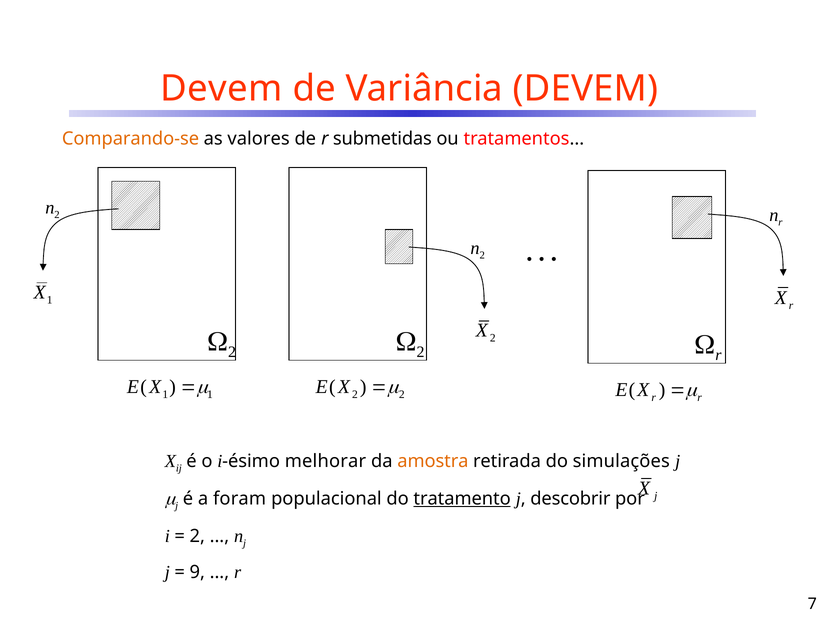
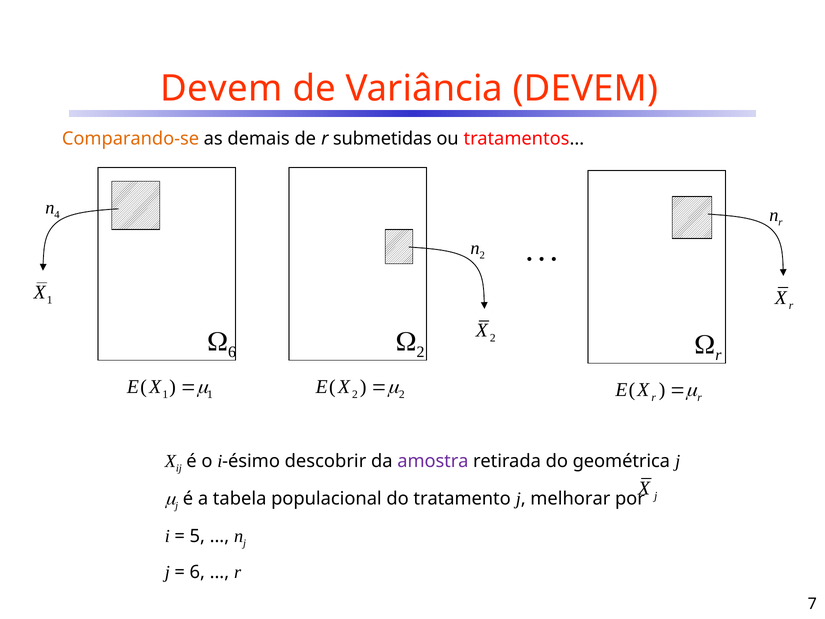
valores: valores -> demais (259, 139)
2: 2 -> 4 (57, 215)
2: 2 -> 6 (232, 352)
melhorar: melhorar -> descobrir (326, 461)
amostra colour: orange -> purple (433, 461)
simulações: simulações -> geométrica (621, 461)
foram: foram -> tabela (240, 498)
tratamento underline: present -> none (462, 498)
descobrir: descobrir -> melhorar (570, 498)
2: 2 -> 5 (197, 536)
9: 9 -> 6 (197, 572)
